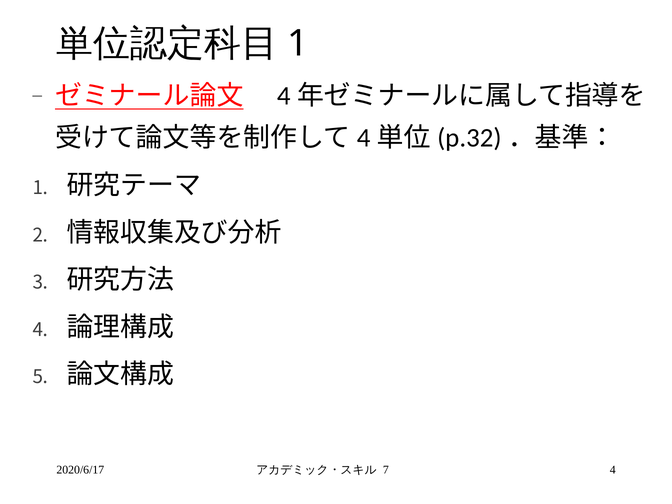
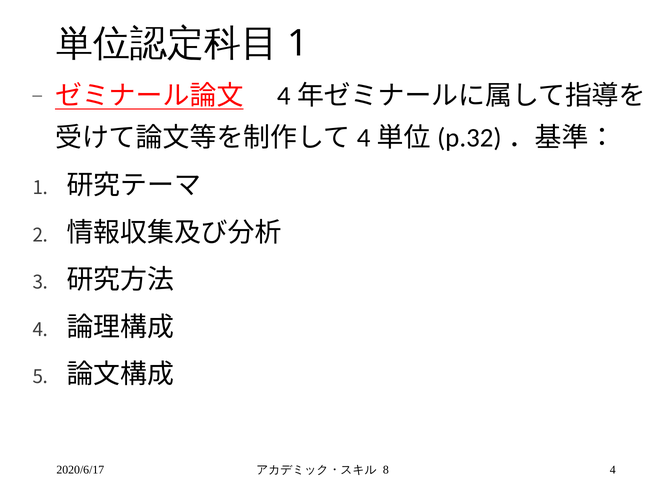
7: 7 -> 8 (386, 470)
